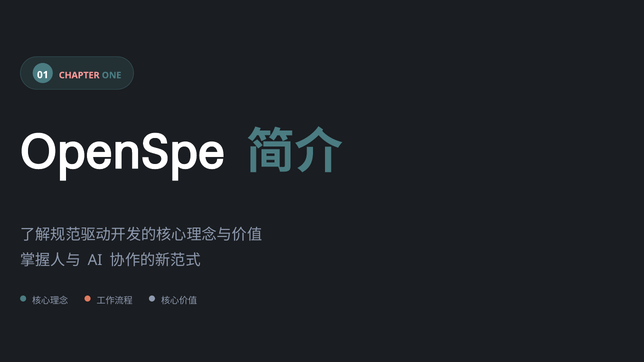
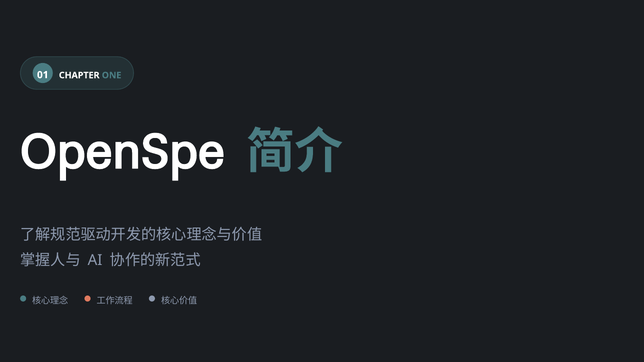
CHAPTER colour: pink -> white (79, 75)
